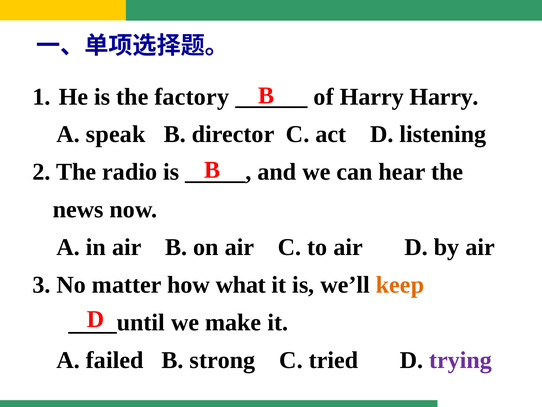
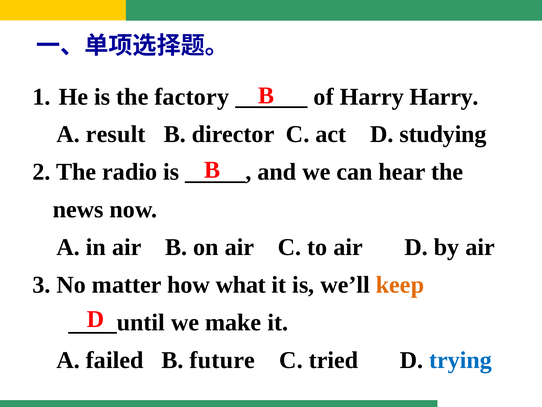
speak: speak -> result (116, 134)
listening: listening -> studying (443, 134)
strong: strong -> future (222, 360)
trying colour: purple -> blue (461, 360)
